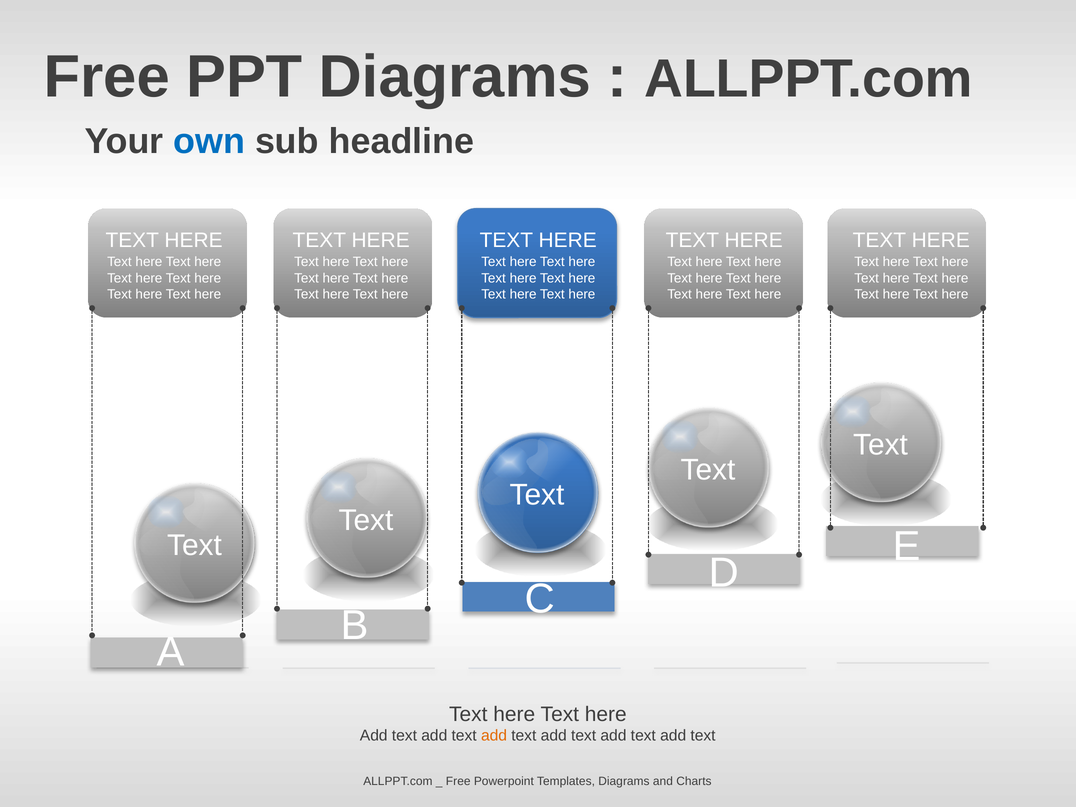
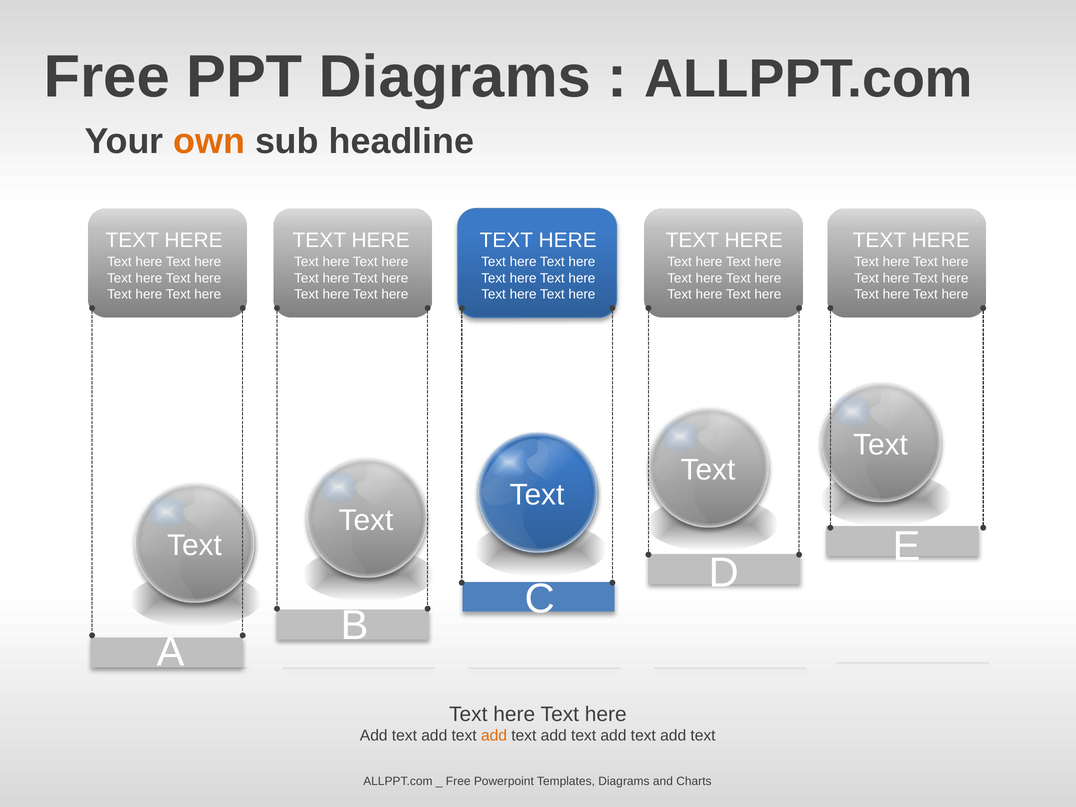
own colour: blue -> orange (209, 141)
